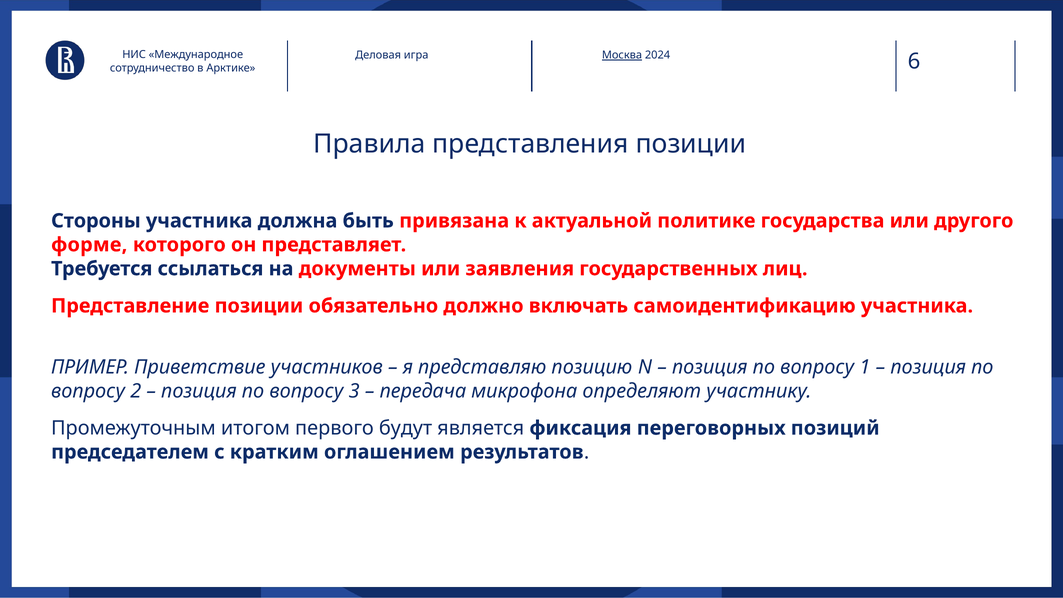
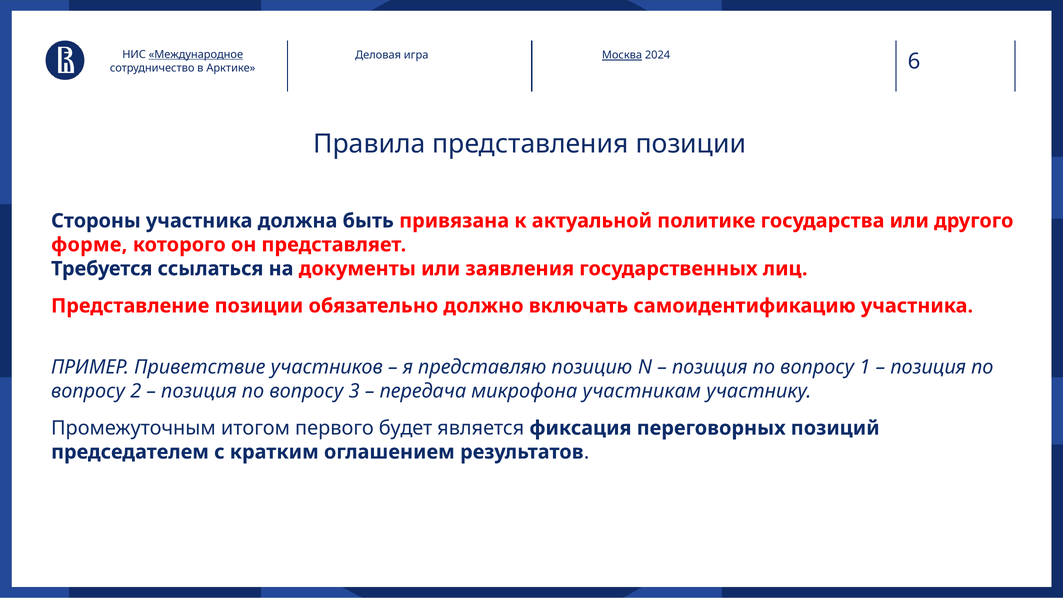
Международное underline: none -> present (196, 55)
определяют: определяют -> участникам (642, 391)
будут: будут -> будет (406, 428)
